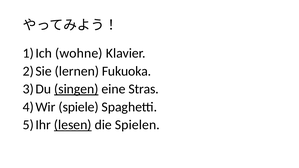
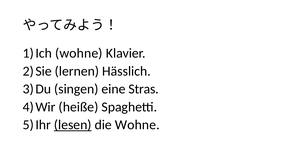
Fukuoka: Fukuoka -> Hässlich (126, 71)
singen underline: present -> none (76, 89)
spiele: spiele -> heiße (78, 107)
die Spielen: Spielen -> Wohne (137, 125)
